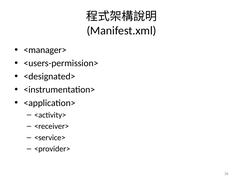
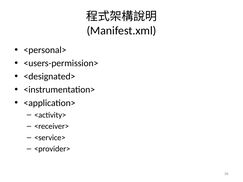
<manager>: <manager> -> <personal> (45, 50)
